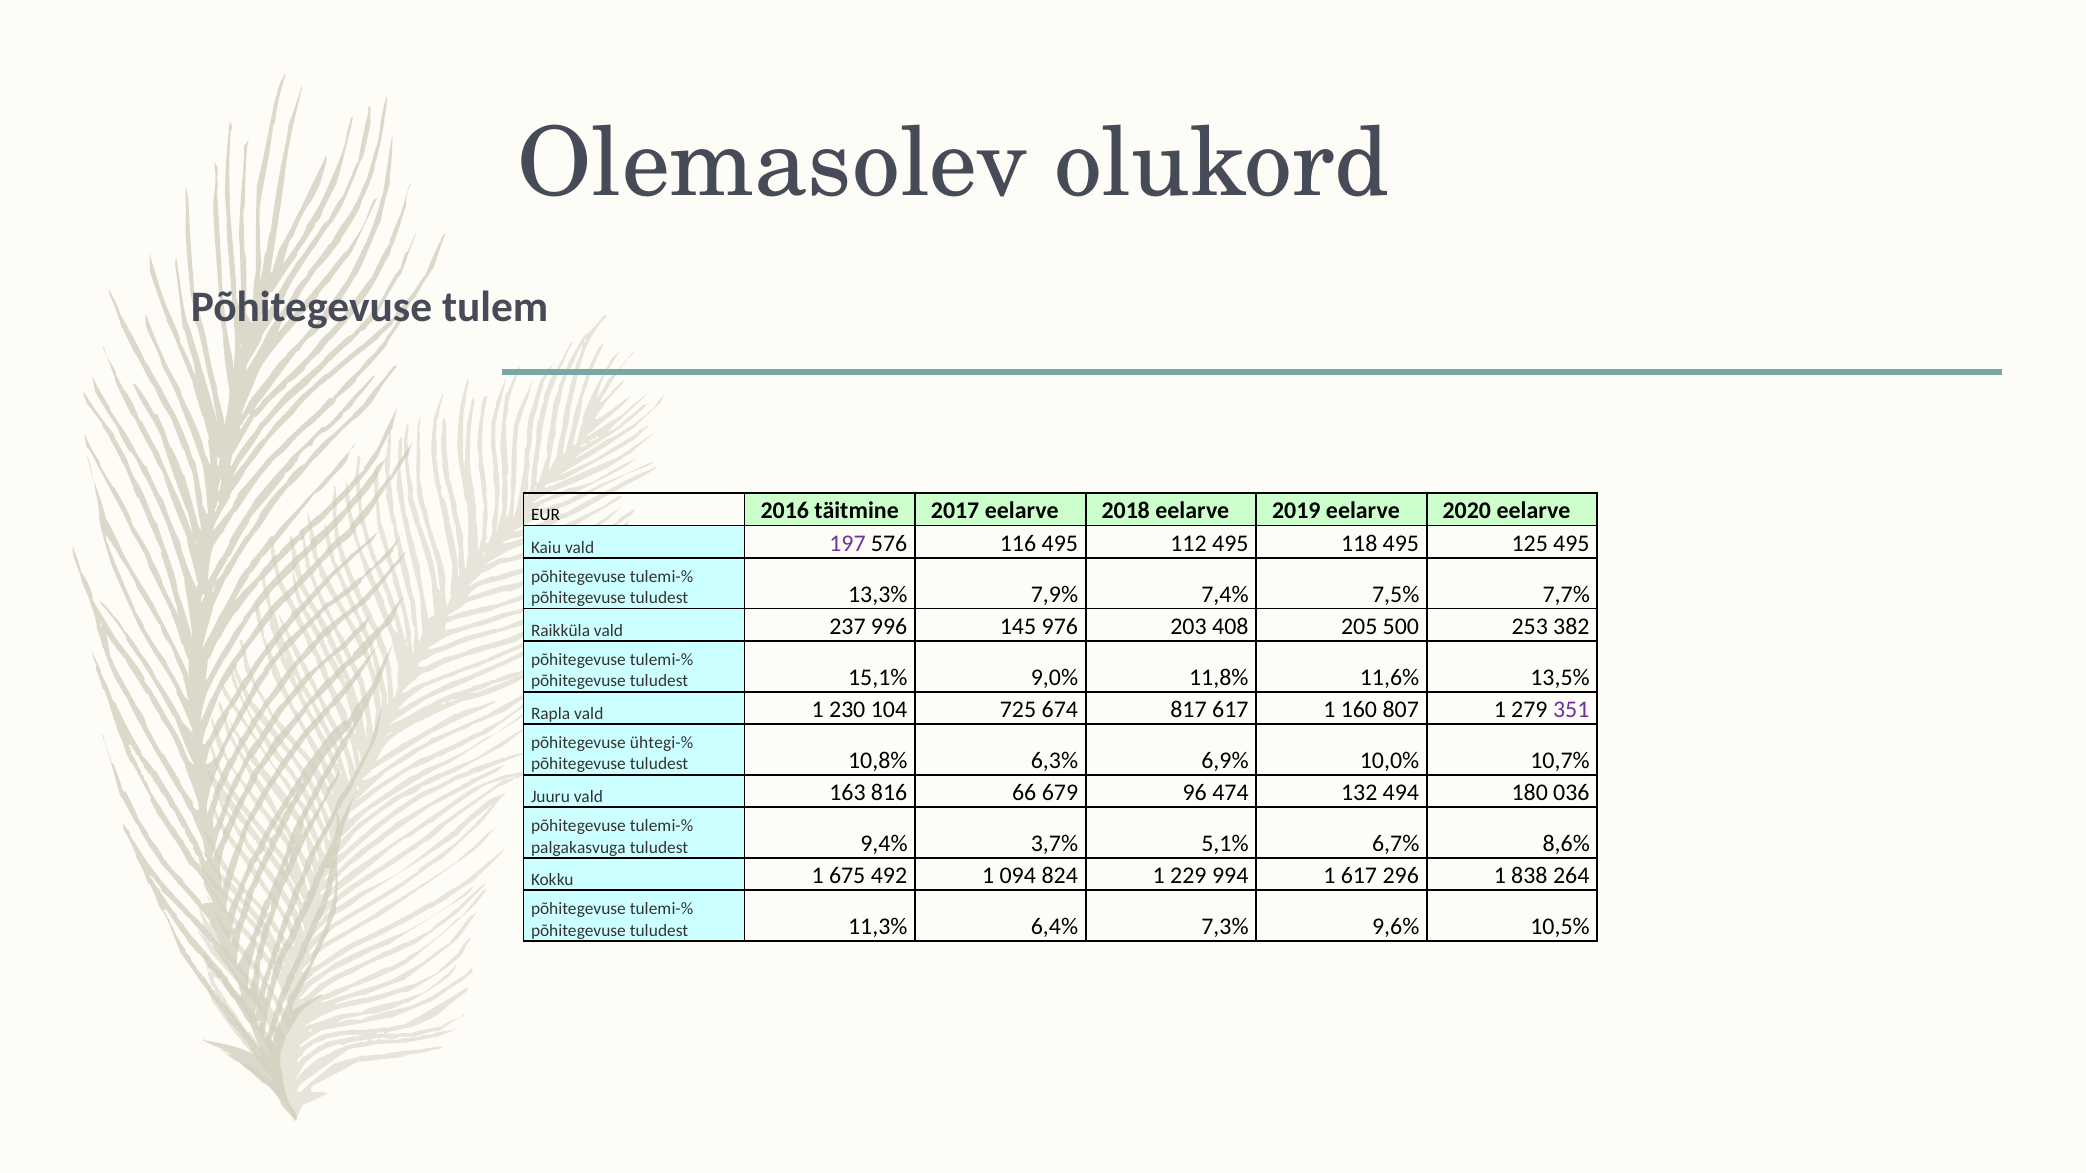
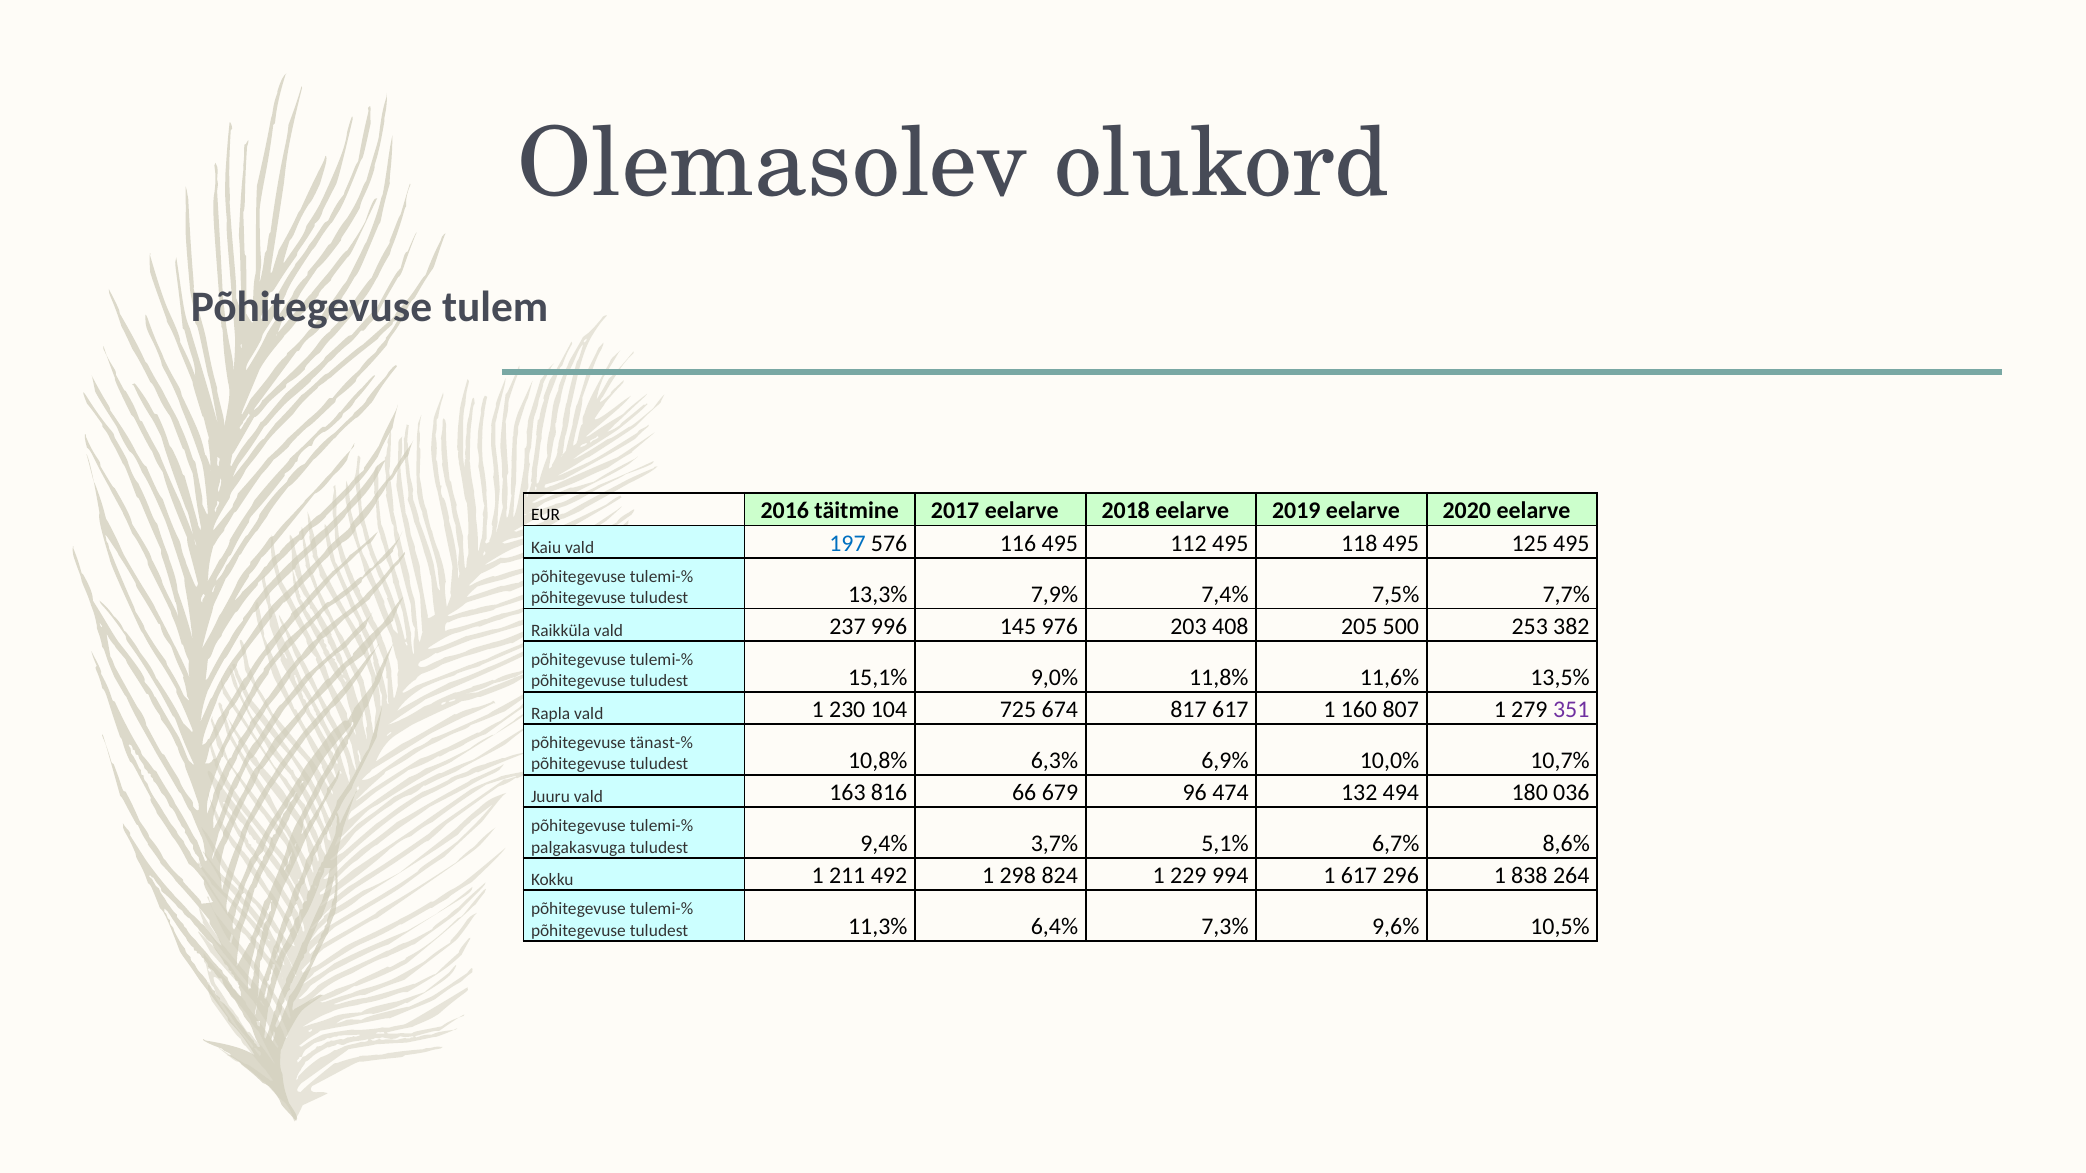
197 colour: purple -> blue (847, 544)
ühtegi-%: ühtegi-% -> tänast-% (662, 743)
675: 675 -> 211 (847, 876)
094: 094 -> 298 (1018, 876)
